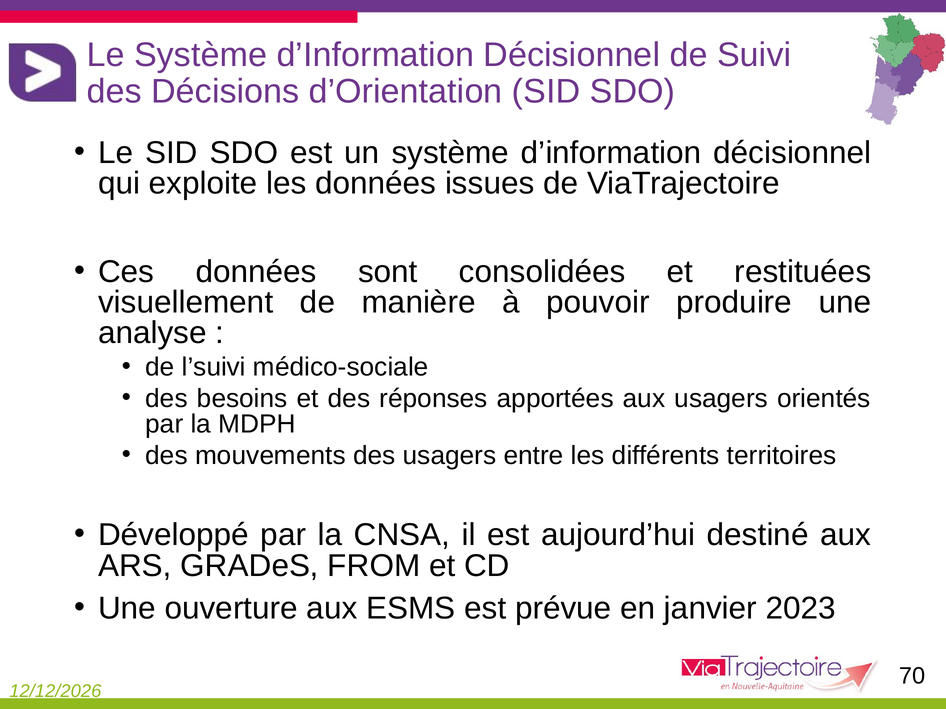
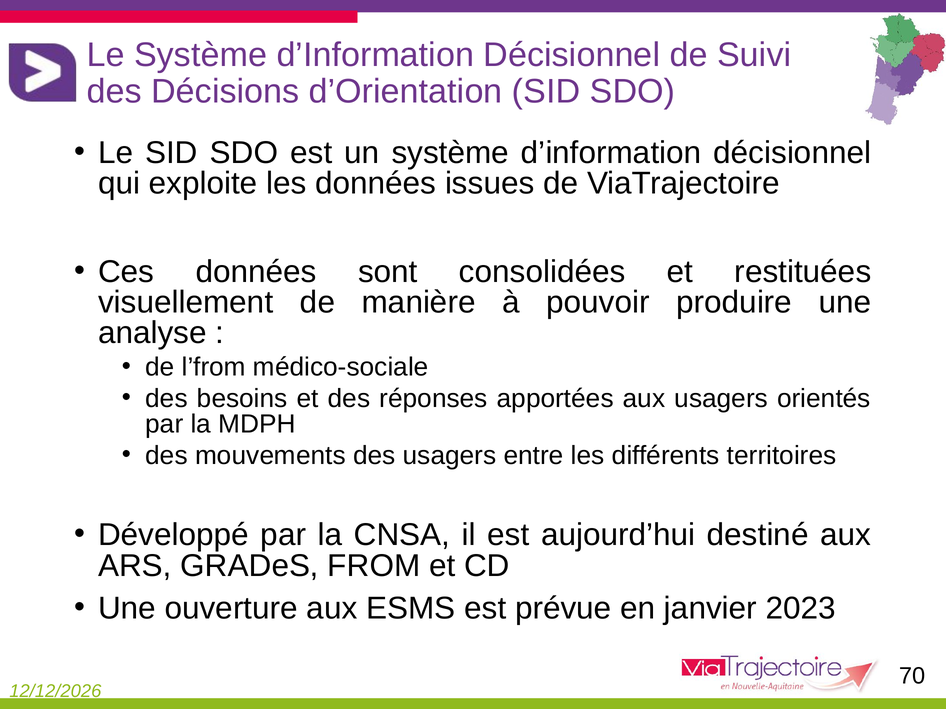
l’suivi: l’suivi -> l’from (214, 367)
